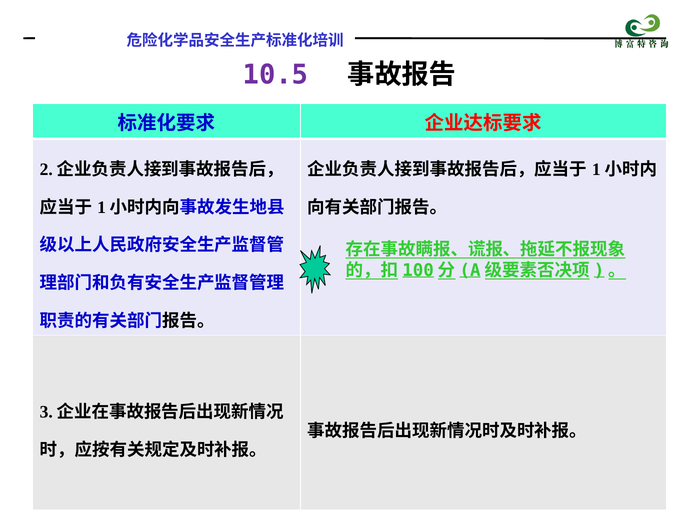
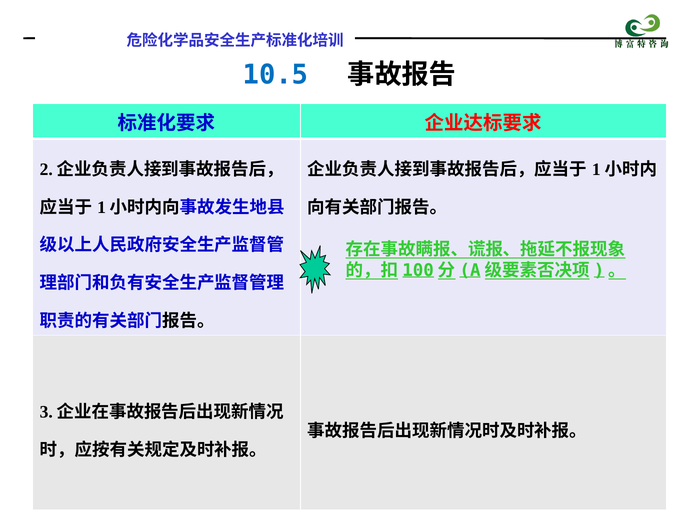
10.5 colour: purple -> blue (276, 75)
